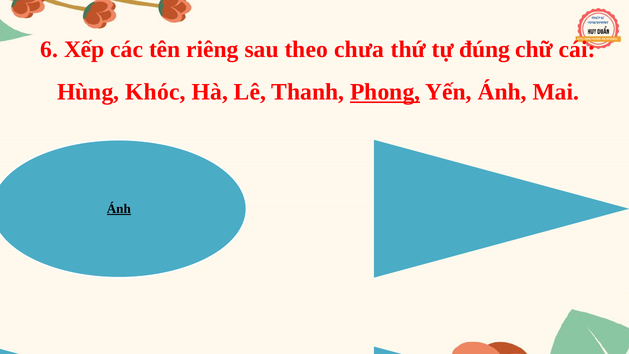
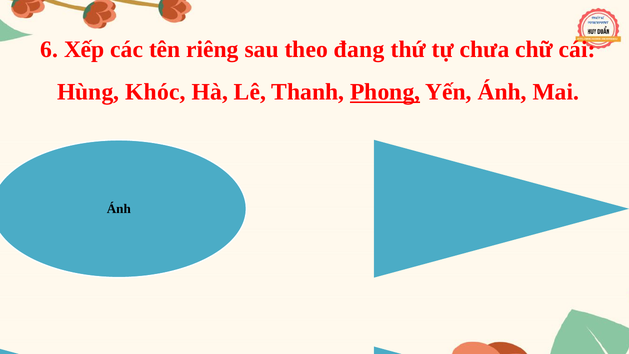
chưa: chưa -> đang (359, 49)
đúng: đúng -> chưa (485, 49)
Ánh underline: present -> none (119, 209)
